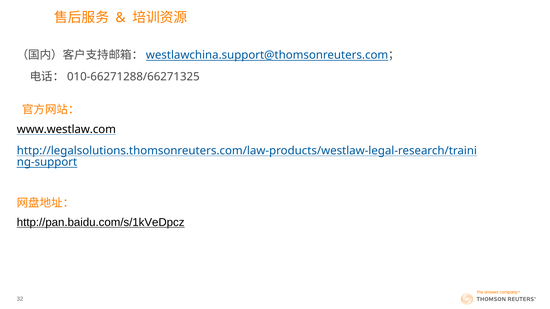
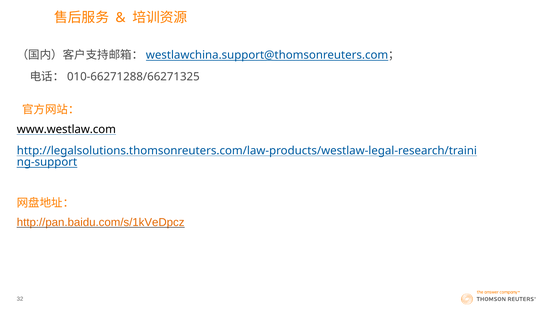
http://pan.baidu.com/s/1kVeDpcz colour: black -> orange (101, 223)
